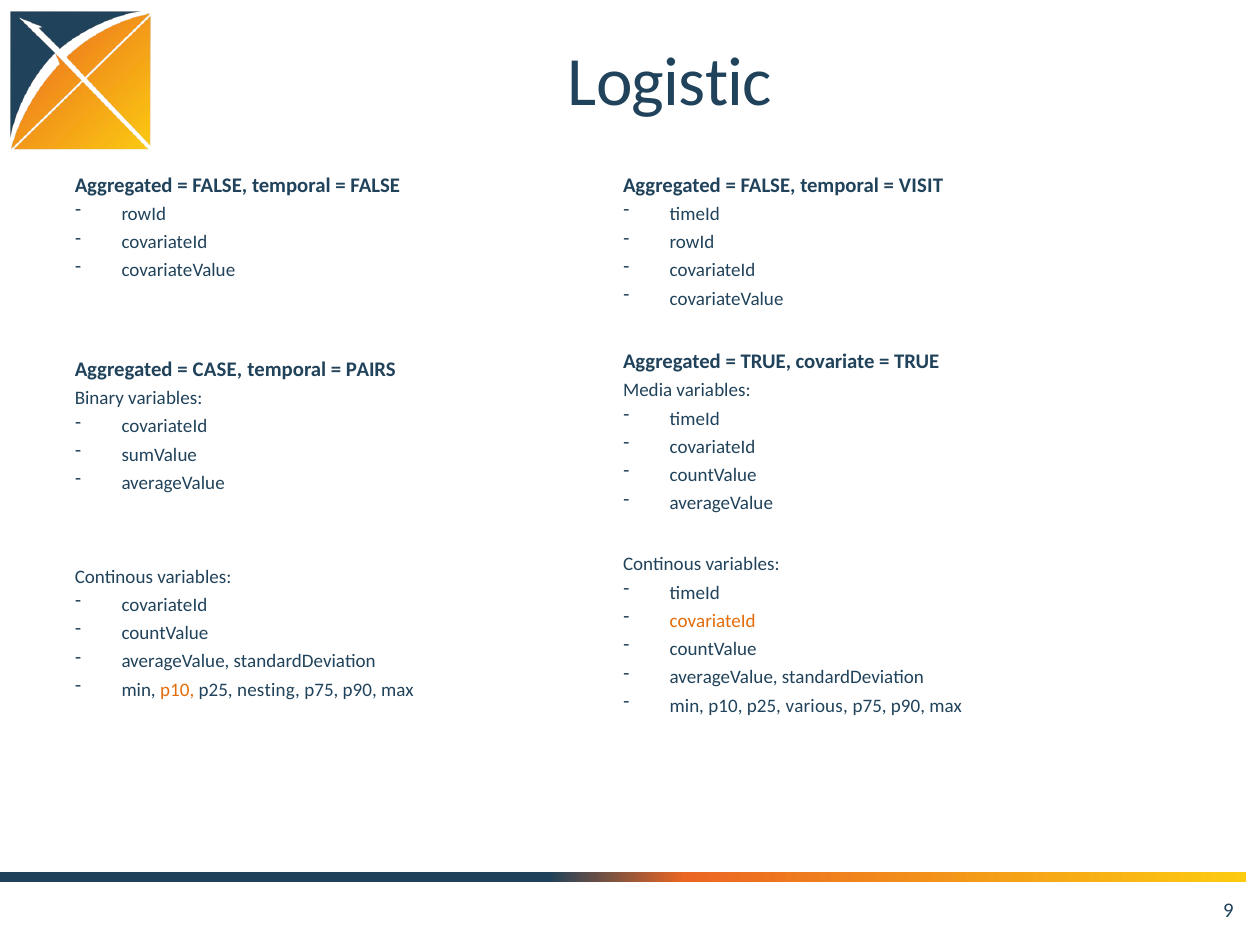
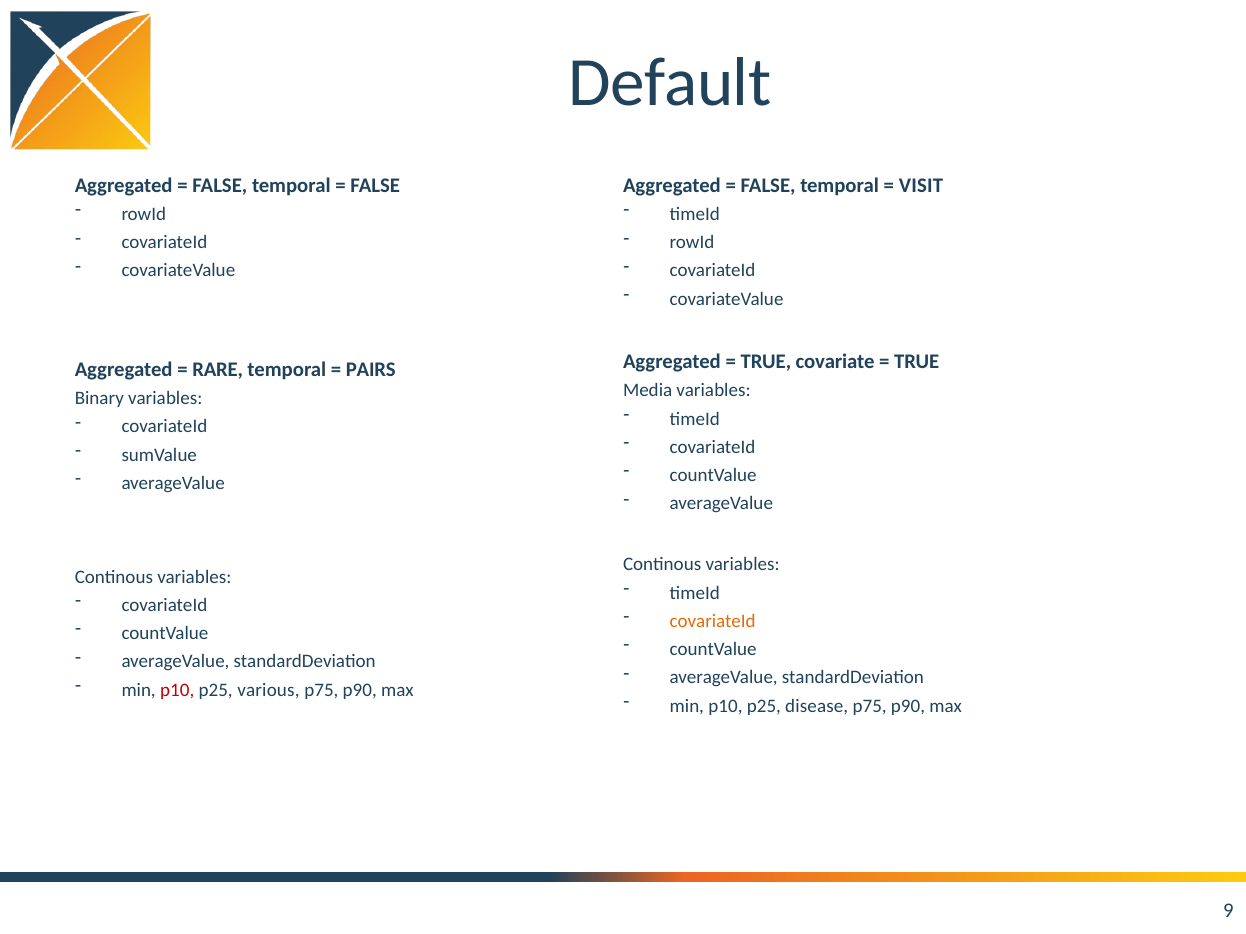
Logistic: Logistic -> Default (670, 83)
CASE: CASE -> RARE (218, 370)
p10 colour: orange -> red (177, 690)
nesting: nesting -> various (268, 690)
various: various -> disease (817, 706)
